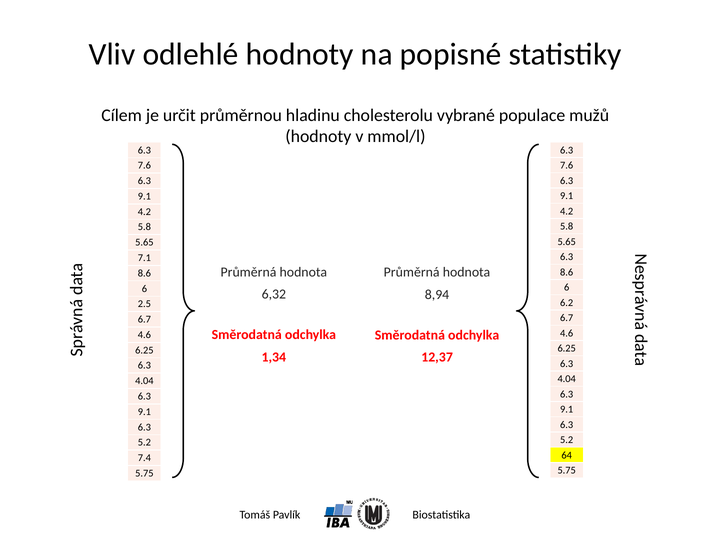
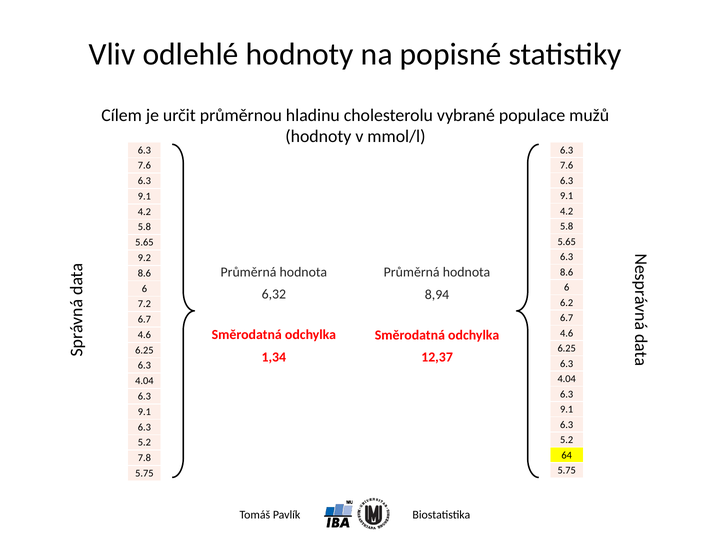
7.1: 7.1 -> 9.2 (144, 258)
2.5: 2.5 -> 7.2 (144, 304)
7.4: 7.4 -> 7.8 (144, 458)
